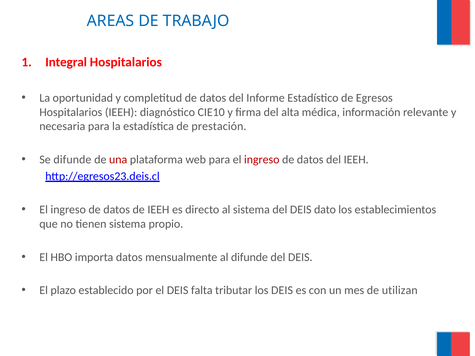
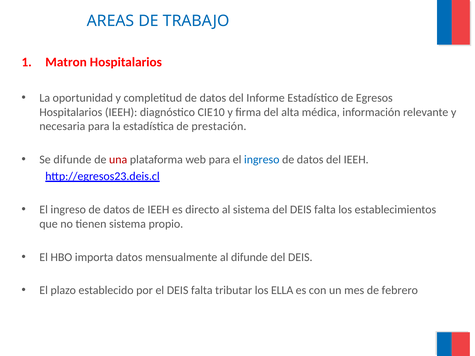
Integral: Integral -> Matron (66, 62)
ingreso colour: red -> blue (262, 160)
del DEIS dato: dato -> falta (325, 210)
los DEIS: DEIS -> ELLA (282, 291)
utilizan: utilizan -> febrero (400, 291)
